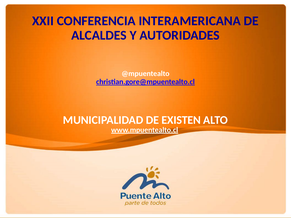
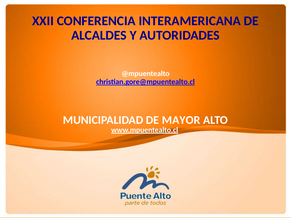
EXISTEN: EXISTEN -> MAYOR (181, 120)
